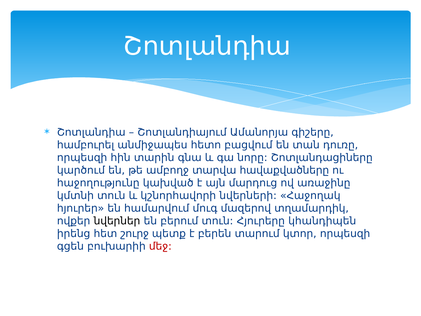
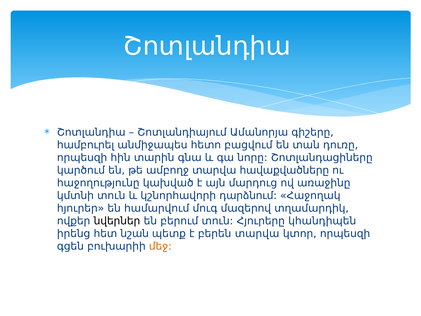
նվերների: նվերների -> դարձնում (248, 195)
շուրջ: շուրջ -> նշան (135, 233)
բերեն տարում: տարում -> տարվա (257, 233)
մեջ colour: red -> orange (160, 246)
